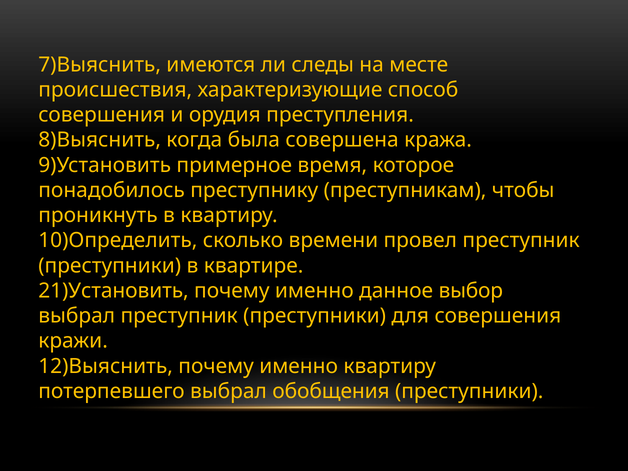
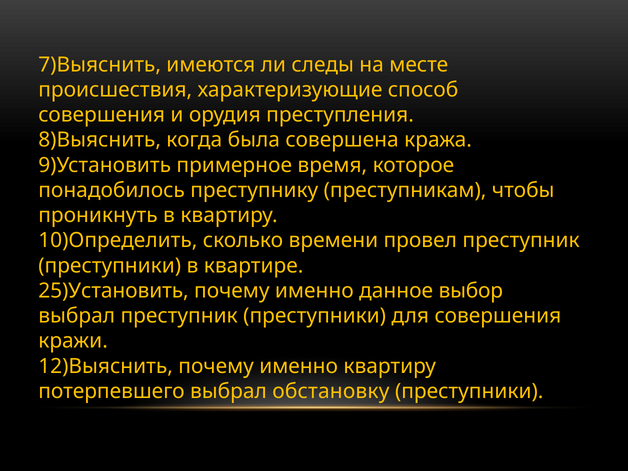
21)Установить: 21)Установить -> 25)Установить (114, 291)
обобщения: обобщения -> обстановку (331, 391)
